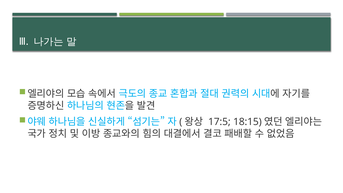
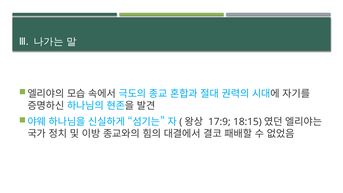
17:5: 17:5 -> 17:9 (219, 122)
